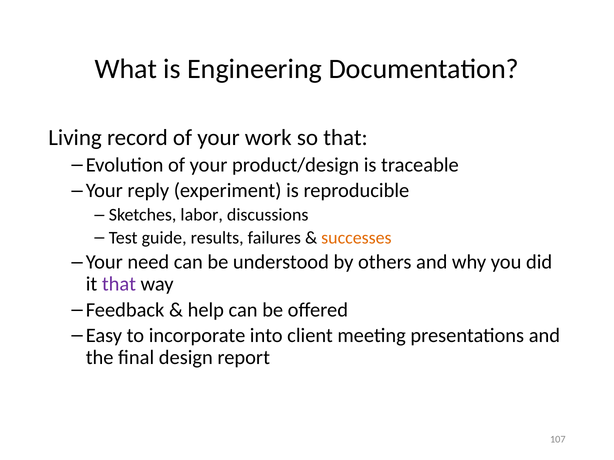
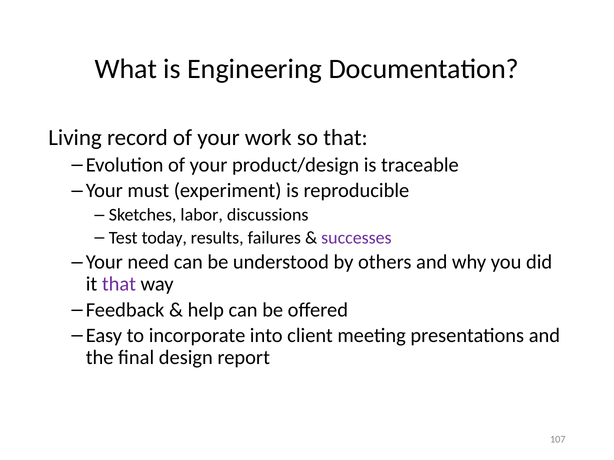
reply: reply -> must (148, 191)
guide: guide -> today (164, 238)
successes colour: orange -> purple (356, 238)
